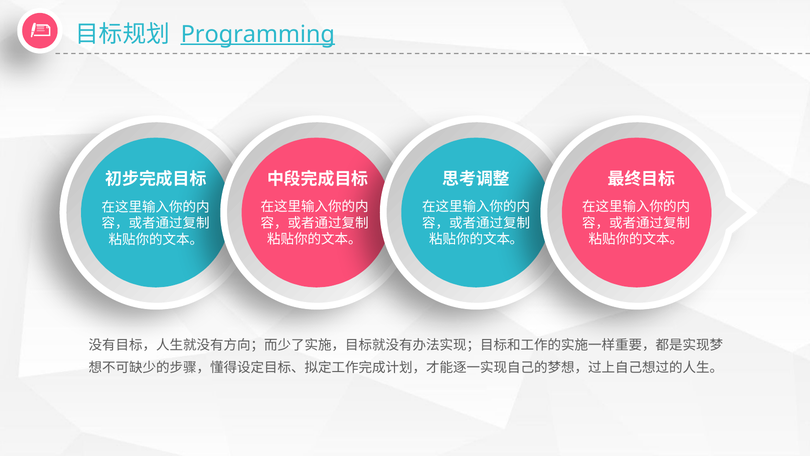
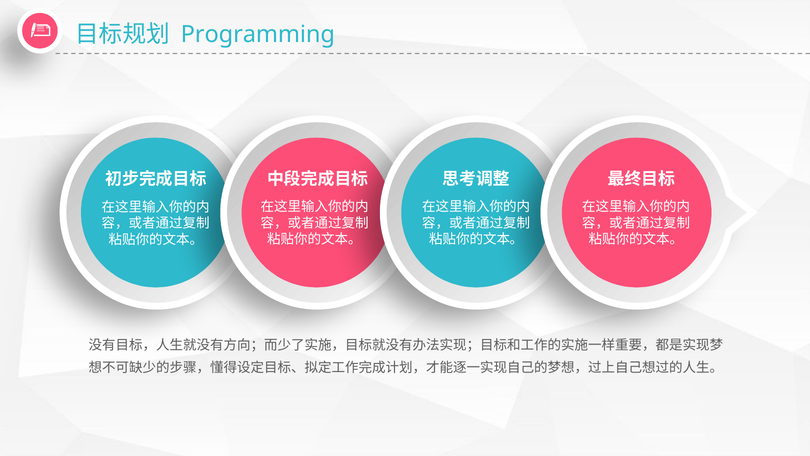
Programming underline: present -> none (258, 34)
